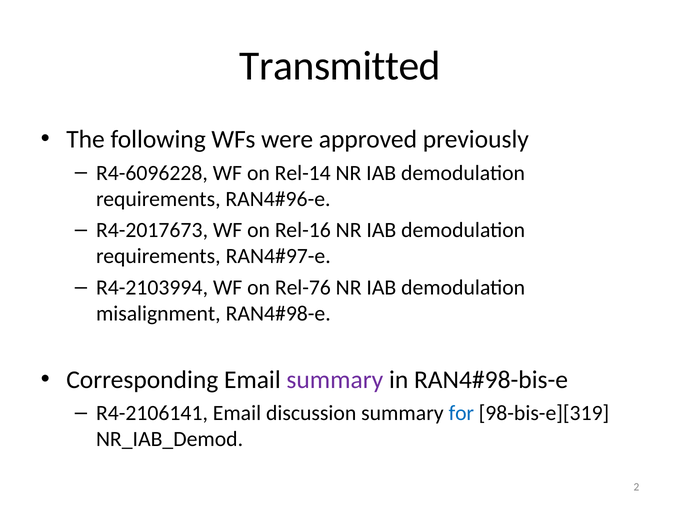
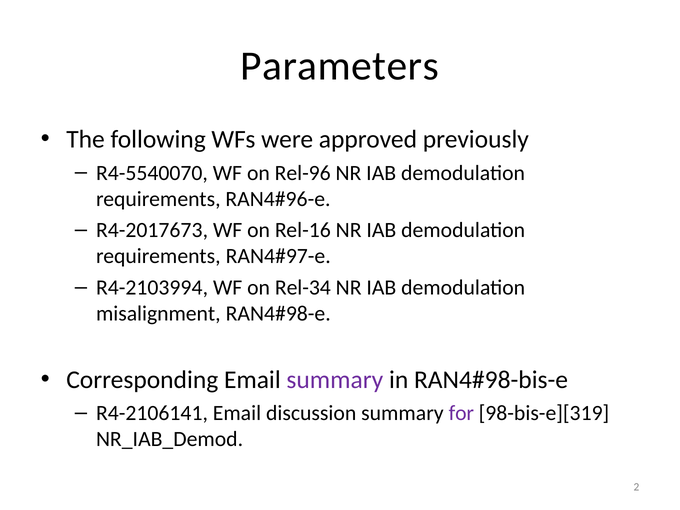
Transmitted: Transmitted -> Parameters (340, 66)
R4-6096228: R4-6096228 -> R4-5540070 (152, 173)
Rel-14: Rel-14 -> Rel-96 (303, 173)
Rel-76: Rel-76 -> Rel-34 (303, 288)
for colour: blue -> purple (461, 413)
